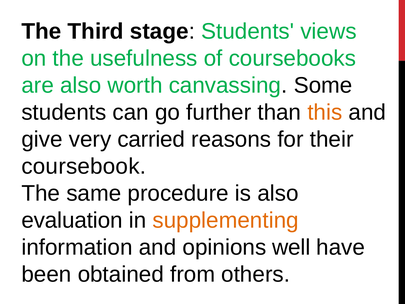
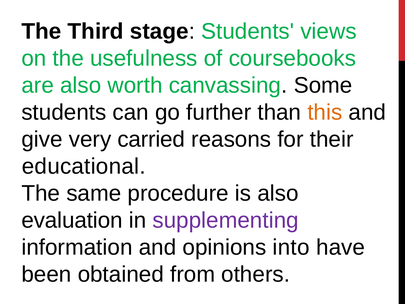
coursebook: coursebook -> educational (84, 166)
supplementing colour: orange -> purple (226, 220)
well: well -> into (291, 247)
